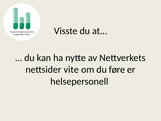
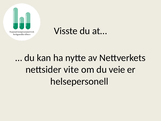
føre: føre -> veie (117, 69)
